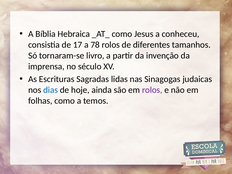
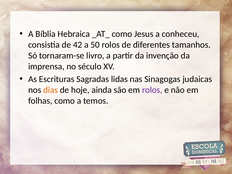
17: 17 -> 42 (78, 45)
78: 78 -> 50 (95, 45)
dias colour: blue -> orange (51, 90)
